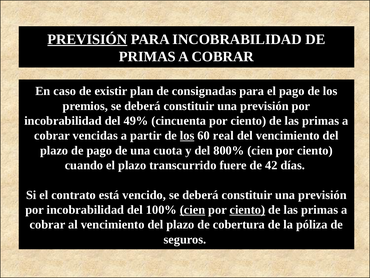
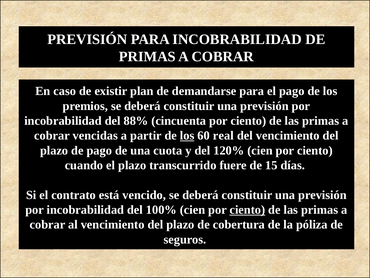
PREVISIÓN underline: present -> none (87, 39)
consignadas: consignadas -> demandarse (204, 91)
49%: 49% -> 88% (136, 121)
800%: 800% -> 120% (229, 150)
42: 42 -> 15 (271, 165)
cien underline: present -> none (192, 209)
